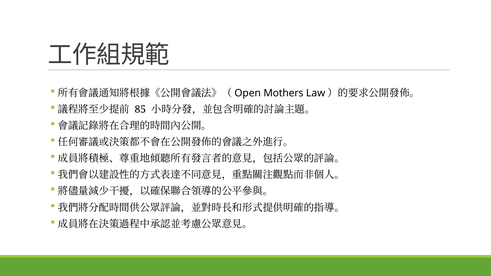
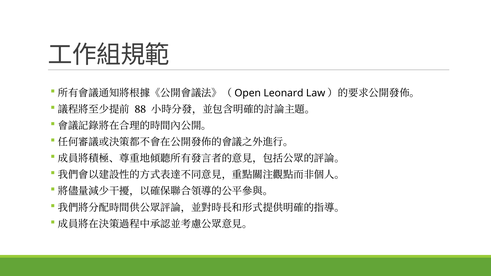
Mothers: Mothers -> Leonard (283, 93)
85: 85 -> 88 (140, 110)
